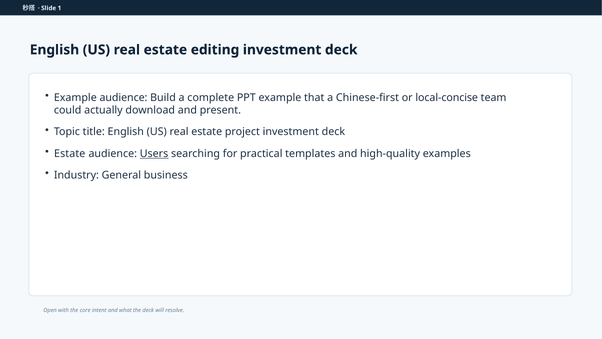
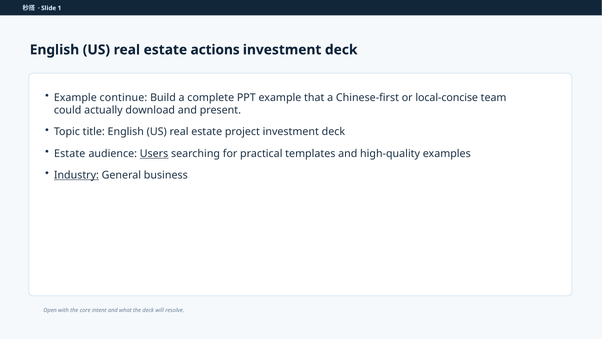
editing: editing -> actions (215, 50)
Example audience: audience -> continue (123, 97)
Industry underline: none -> present (76, 175)
